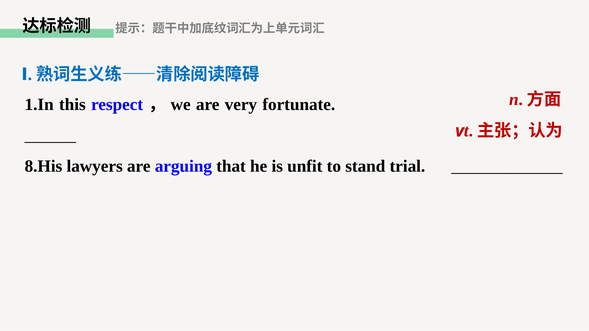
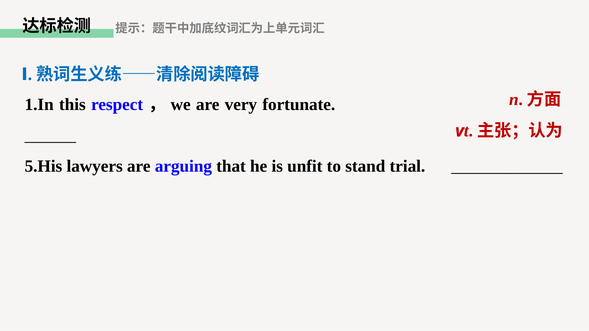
8.His: 8.His -> 5.His (43, 166)
